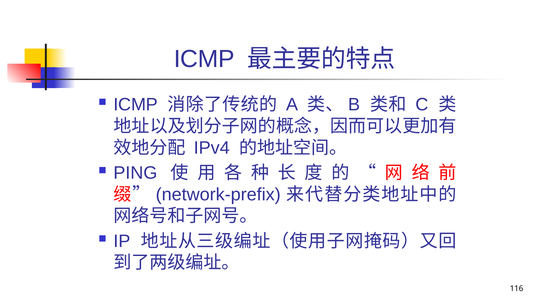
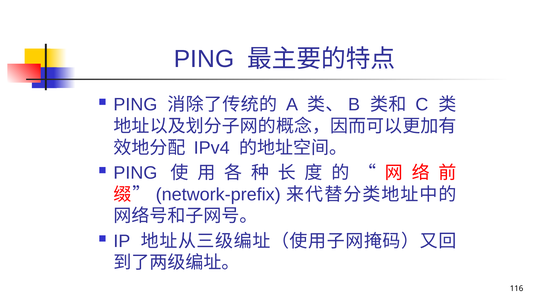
ICMP: ICMP -> PING (204, 59)
ICMP: ICMP -> PING (136, 105)
